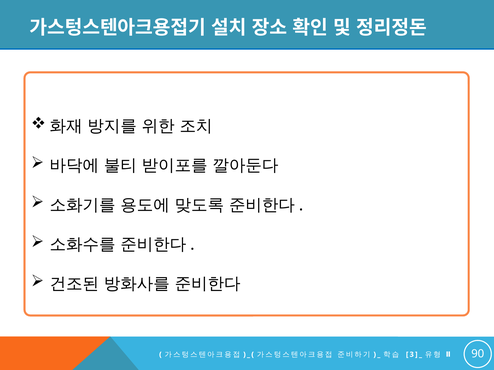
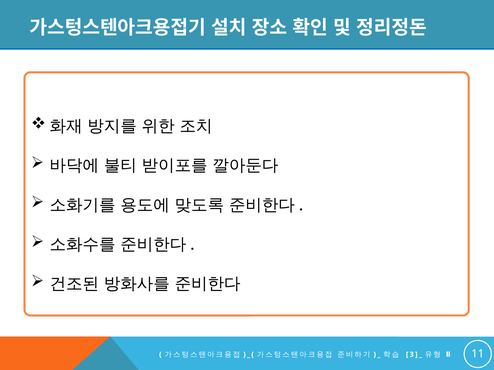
90: 90 -> 11 (478, 354)
